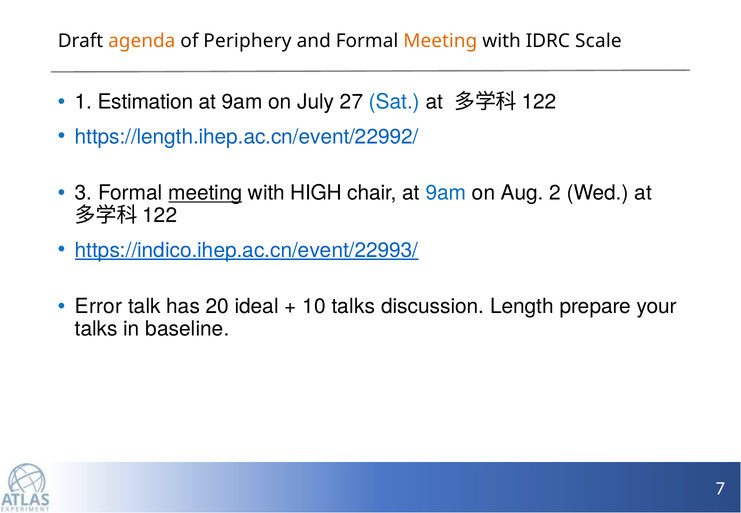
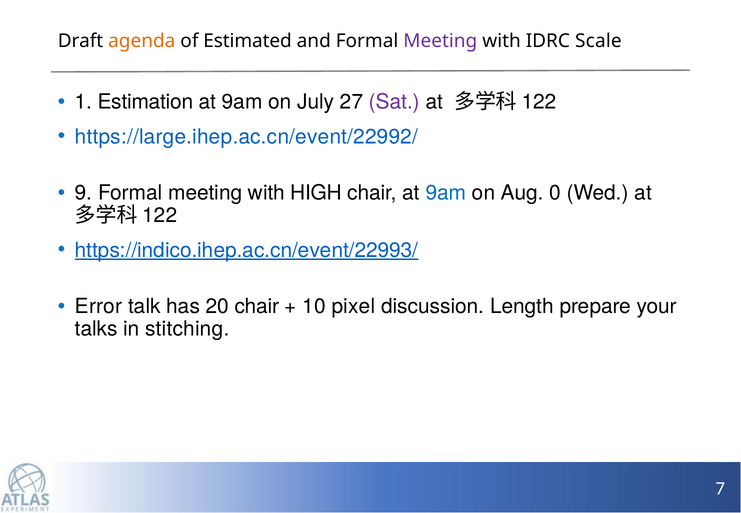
Periphery: Periphery -> Estimated (248, 41)
Meeting colour: orange -> purple (440, 41)
Sat colour: blue -> purple (394, 102)
https://length.ihep.ac.cn/event/22992/: https://length.ihep.ac.cn/event/22992/ -> https://large.ihep.ac.cn/event/22992/ (246, 137)
3: 3 -> 9 (84, 193)
meeting underline: present -> none (205, 193)
2: 2 -> 0 (555, 193)
20 ideal: ideal -> chair (257, 306)
10 talks: talks -> pixel (353, 306)
baseline: baseline -> stitching (187, 329)
